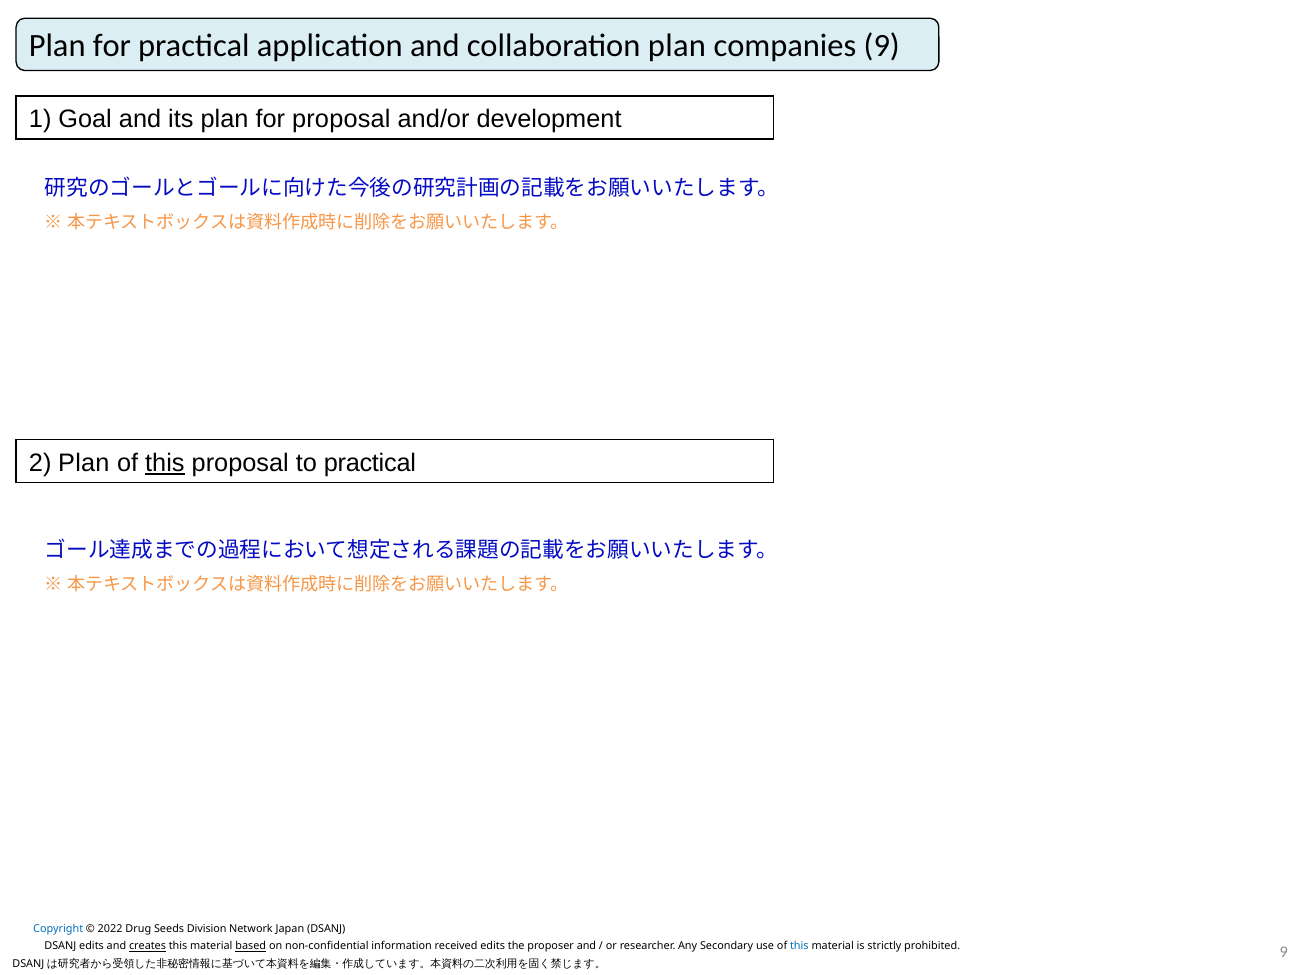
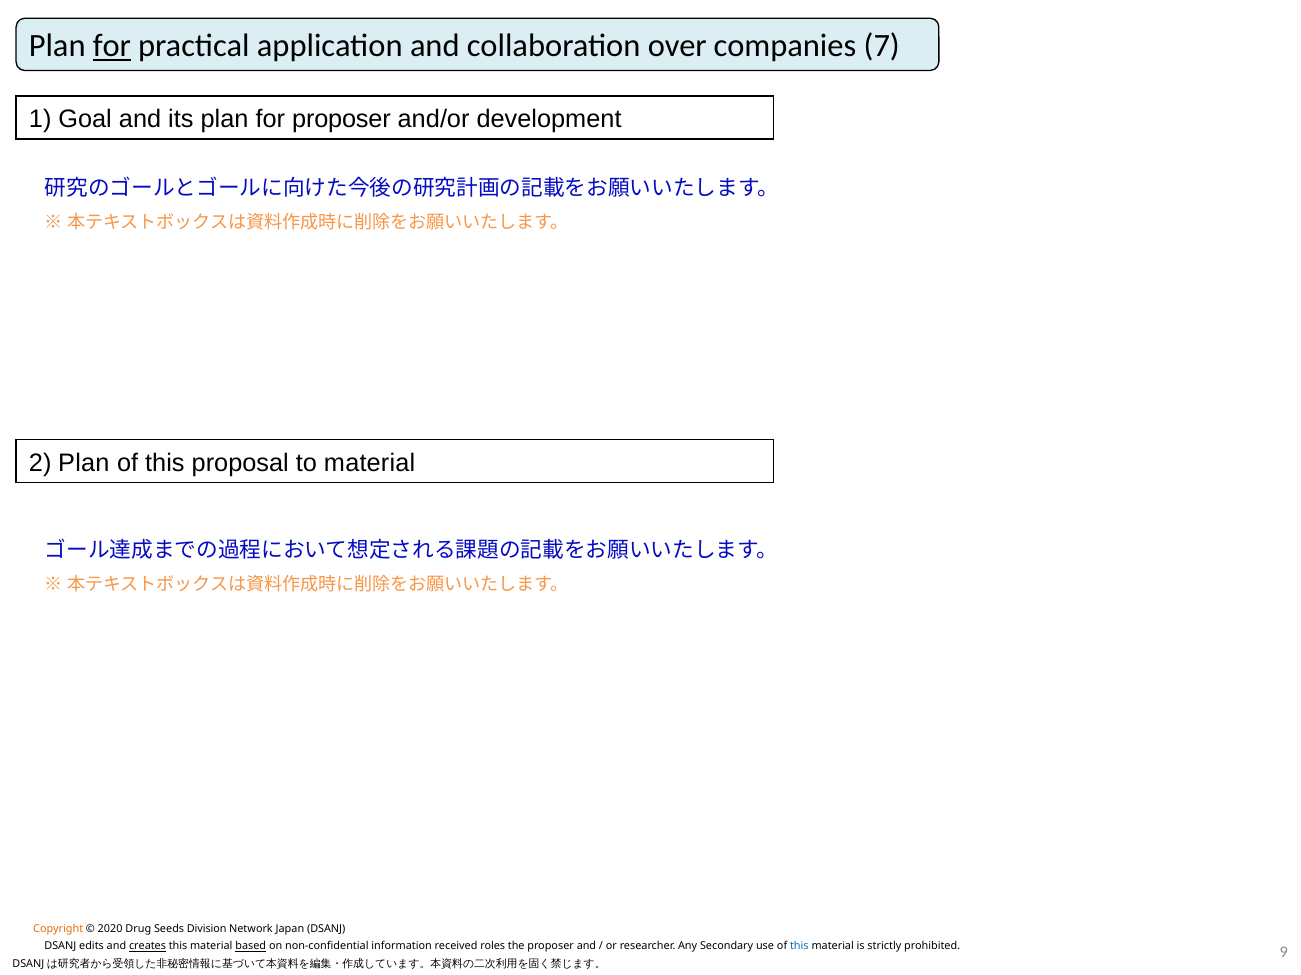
for underline: none -> present (112, 46)
collaboration plan: plan -> over (677, 46)
companies 9: 9 -> 7 (882, 46)
for proposal: proposal -> proposer (341, 119)
this underline: present -> none (165, 463)
to practical: practical -> material (370, 463)
Copyright colour: blue -> orange (58, 929)
2022: 2022 -> 2020 (110, 929)
received edits: edits -> roles (493, 947)
